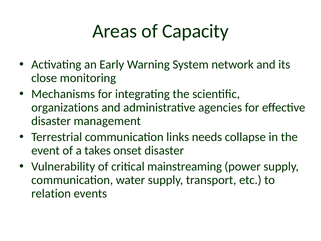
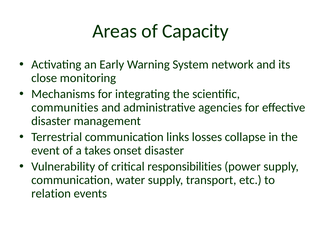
organizations: organizations -> communities (65, 107)
needs: needs -> losses (207, 137)
mainstreaming: mainstreaming -> responsibilities (185, 166)
